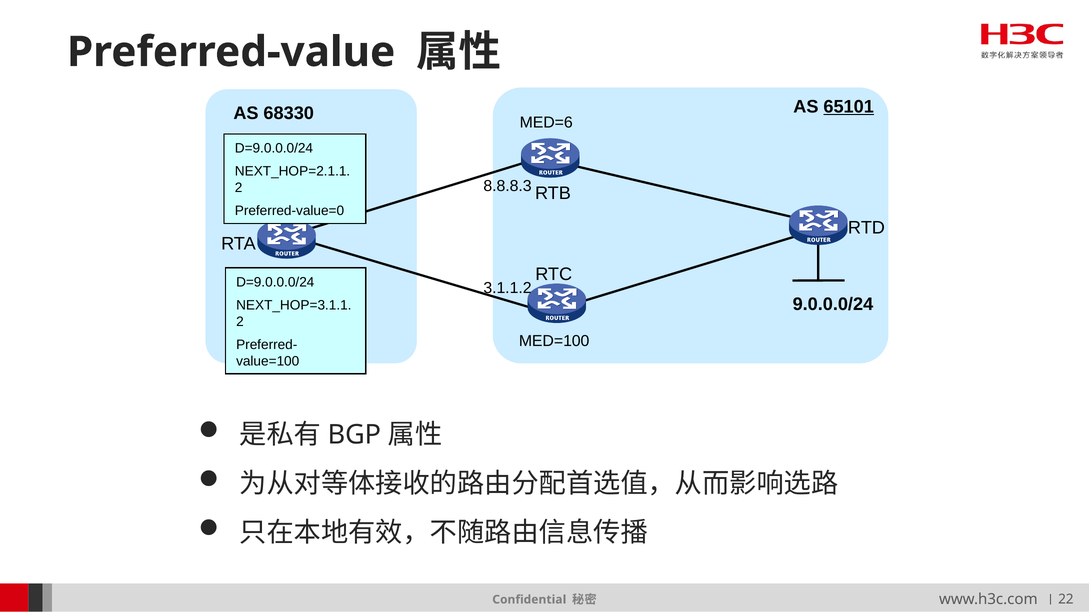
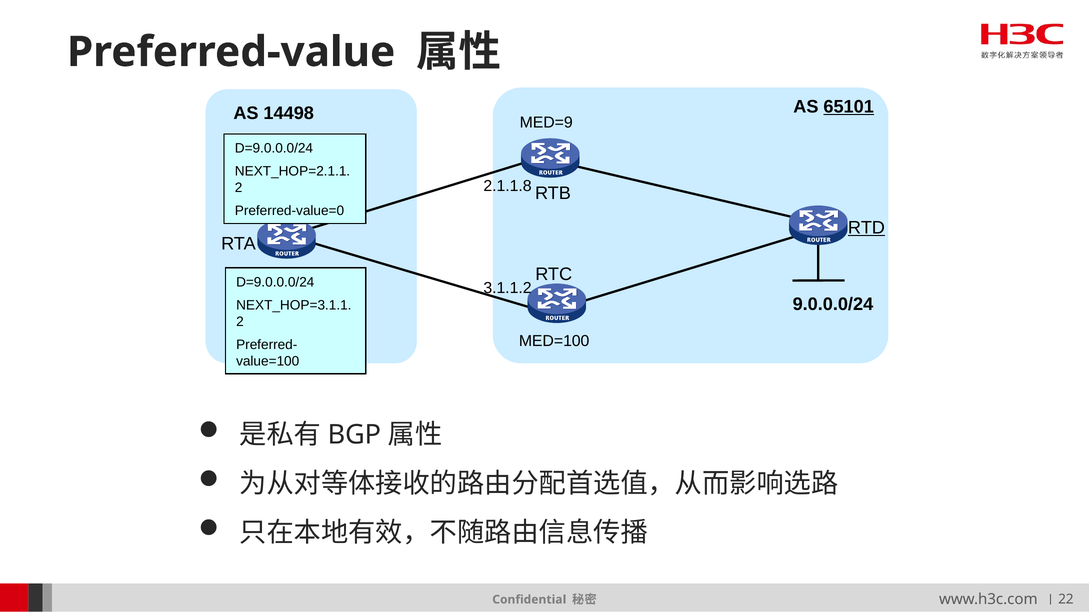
68330: 68330 -> 14498 (289, 113)
MED=6: MED=6 -> MED=9 (546, 123)
8.8.8.3: 8.8.8.3 -> 2.1.1.8 (508, 186)
RTD underline: none -> present (866, 228)
